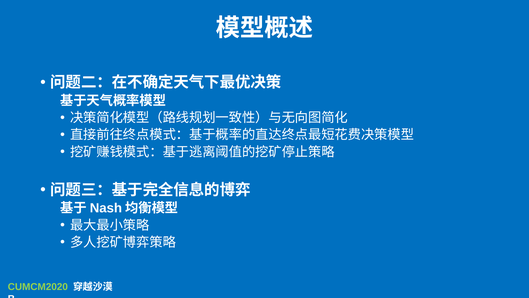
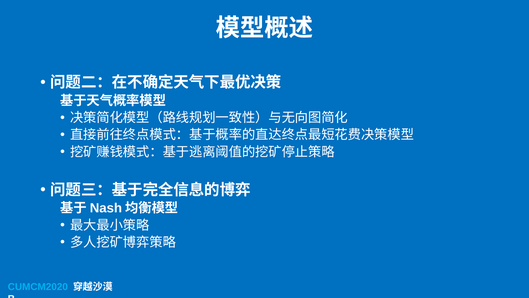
CUMCM2020 colour: light green -> light blue (38, 287)
